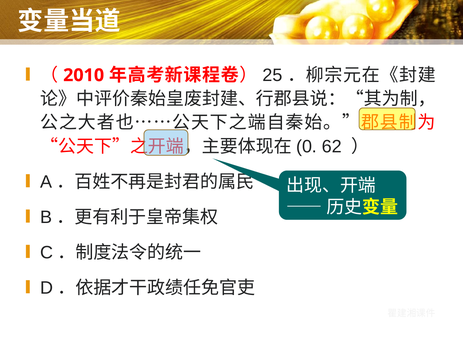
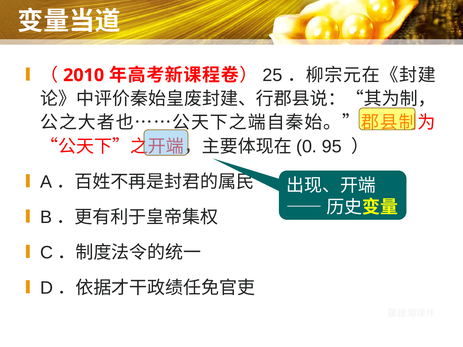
62: 62 -> 95 (332, 147)
